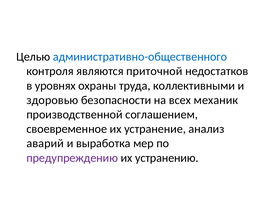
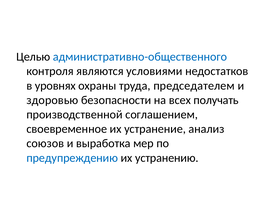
приточной: приточной -> условиями (154, 71)
коллективными: коллективными -> председателем (194, 86)
механик: механик -> получать (216, 100)
аварий: аварий -> союзов (45, 144)
предупреждению colour: purple -> blue (72, 158)
